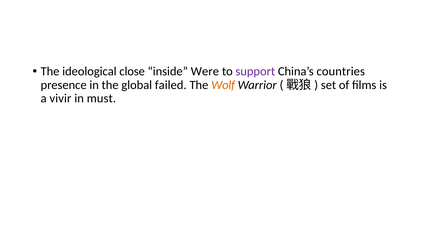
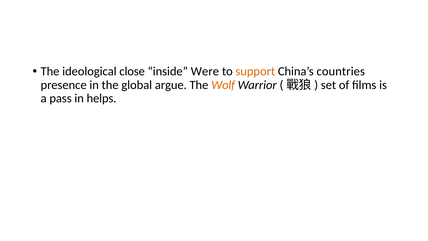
support colour: purple -> orange (255, 71)
failed: failed -> argue (171, 85)
vivir: vivir -> pass (61, 98)
must: must -> helps (102, 98)
